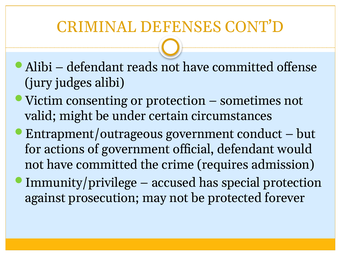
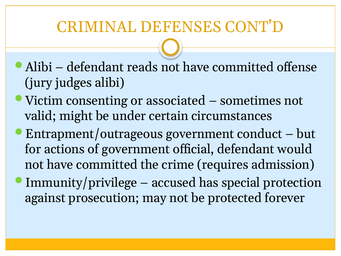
or protection: protection -> associated (176, 100)
